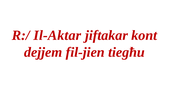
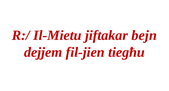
Il-Aktar: Il-Aktar -> Il-Mietu (57, 35)
kont: kont -> bejn (144, 35)
